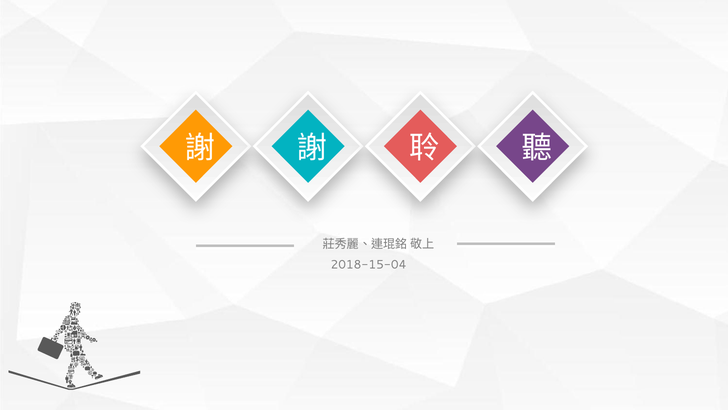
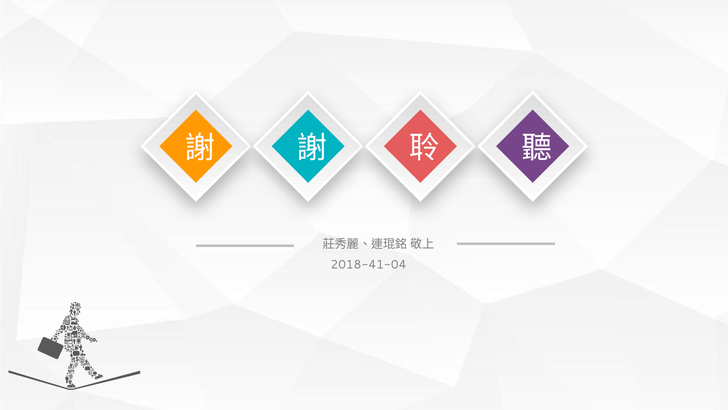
2018-15-04: 2018-15-04 -> 2018-41-04 (368, 264)
